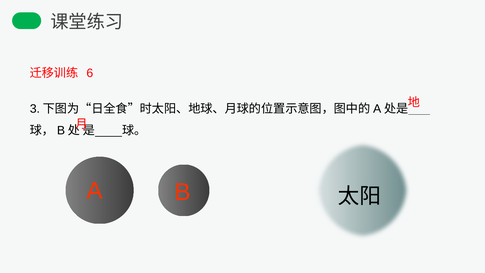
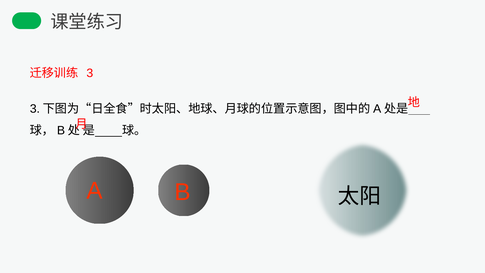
6: 6 -> 3 (90, 73)
